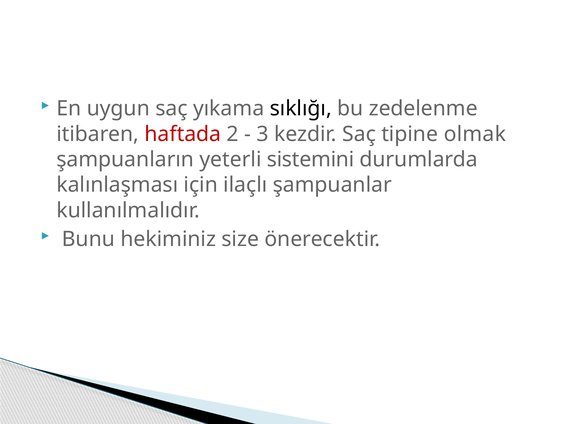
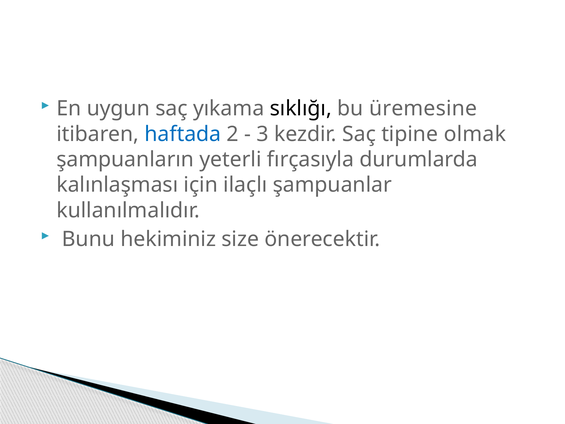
zedelenme: zedelenme -> üremesine (423, 109)
haftada colour: red -> blue (183, 134)
sistemini: sistemini -> fırçasıyla (310, 159)
